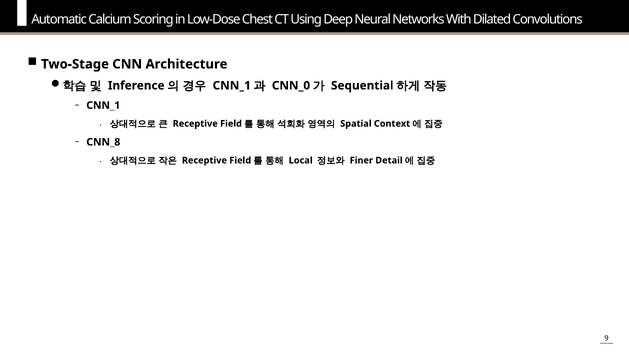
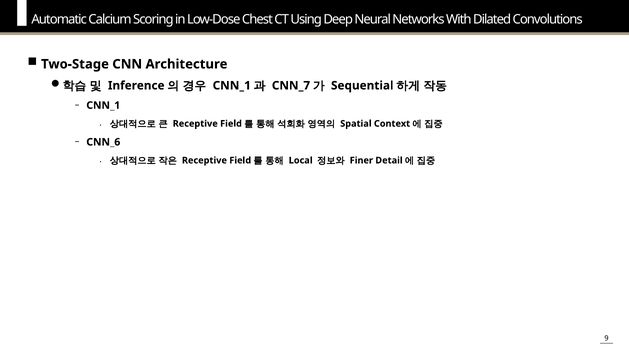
CNN_0: CNN_0 -> CNN_7 (291, 85)
CNN_8: CNN_8 -> CNN_6 (103, 142)
